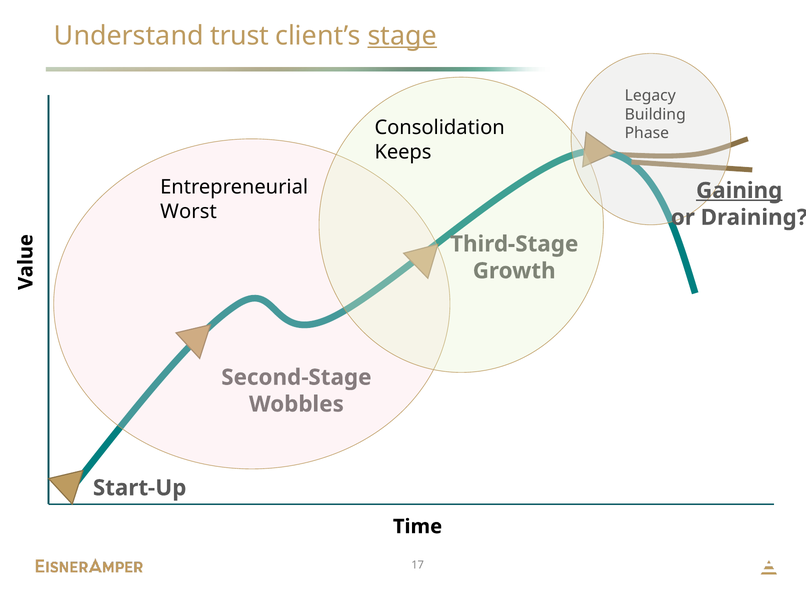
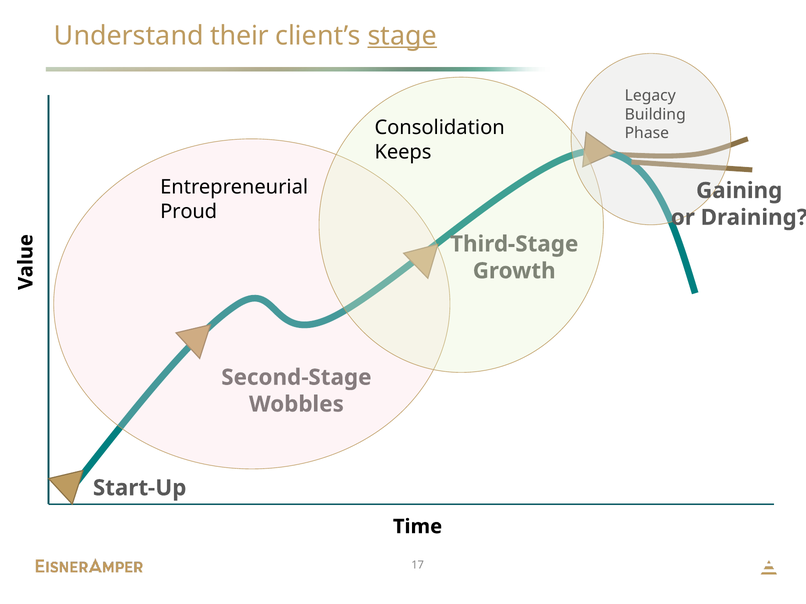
trust: trust -> their (240, 36)
Gaining underline: present -> none (739, 191)
Worst: Worst -> Proud (189, 212)
